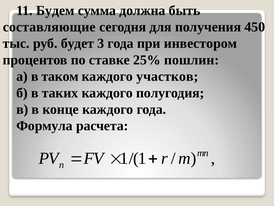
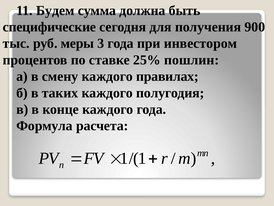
составляющие: составляющие -> специфические (49, 27)
450: 450 -> 900 (255, 27)
будет: будет -> меры (77, 43)
таком: таком -> смену (60, 76)
участков: участков -> правилах (167, 76)
